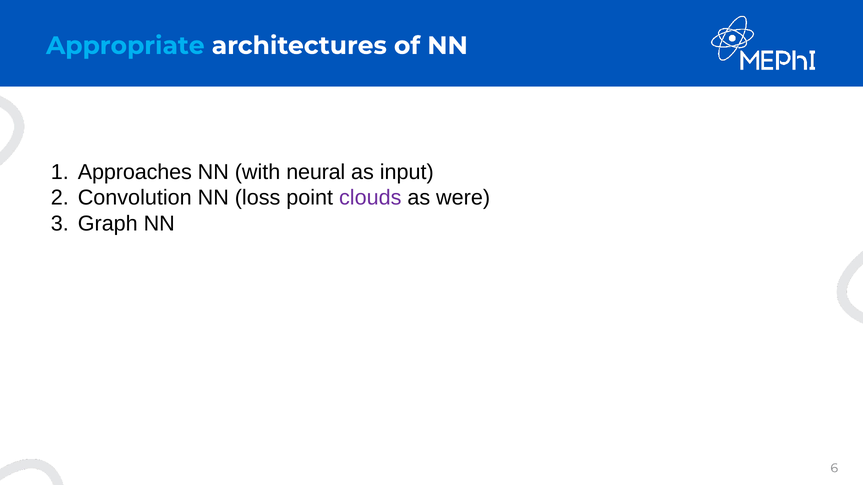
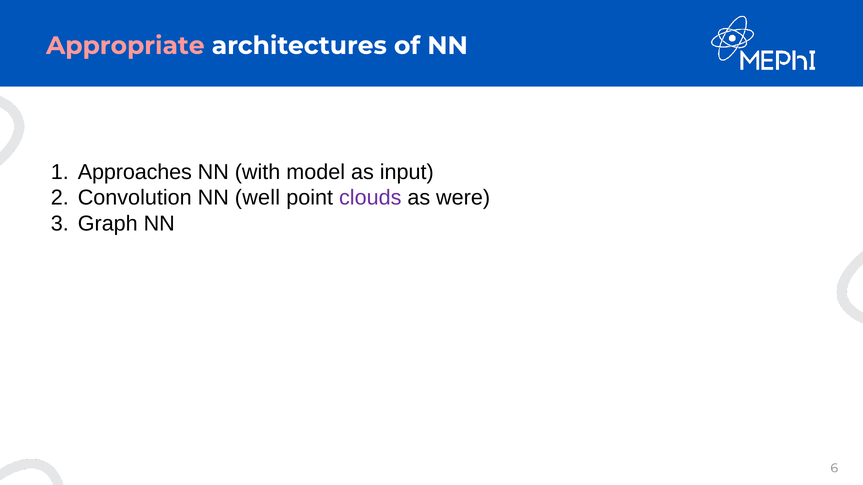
Appropriate colour: light blue -> pink (125, 46)
neural: neural -> model (316, 172)
loss: loss -> well (257, 198)
